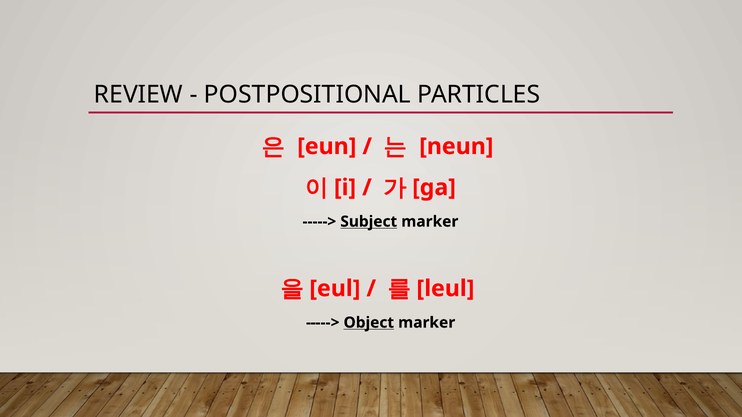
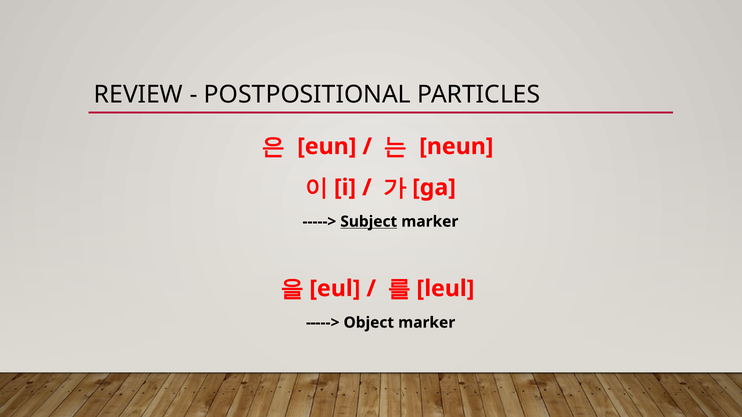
Object underline: present -> none (369, 323)
